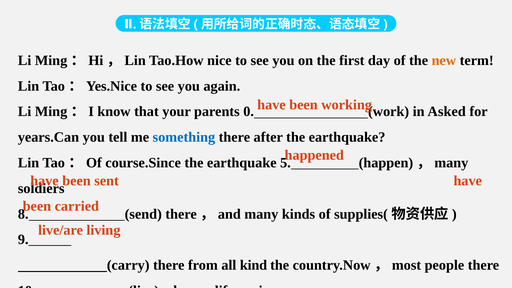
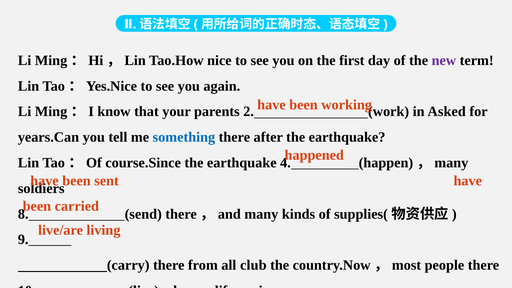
new colour: orange -> purple (444, 60)
0: 0 -> 2 (249, 112)
5: 5 -> 4 (285, 163)
kind: kind -> club (253, 265)
